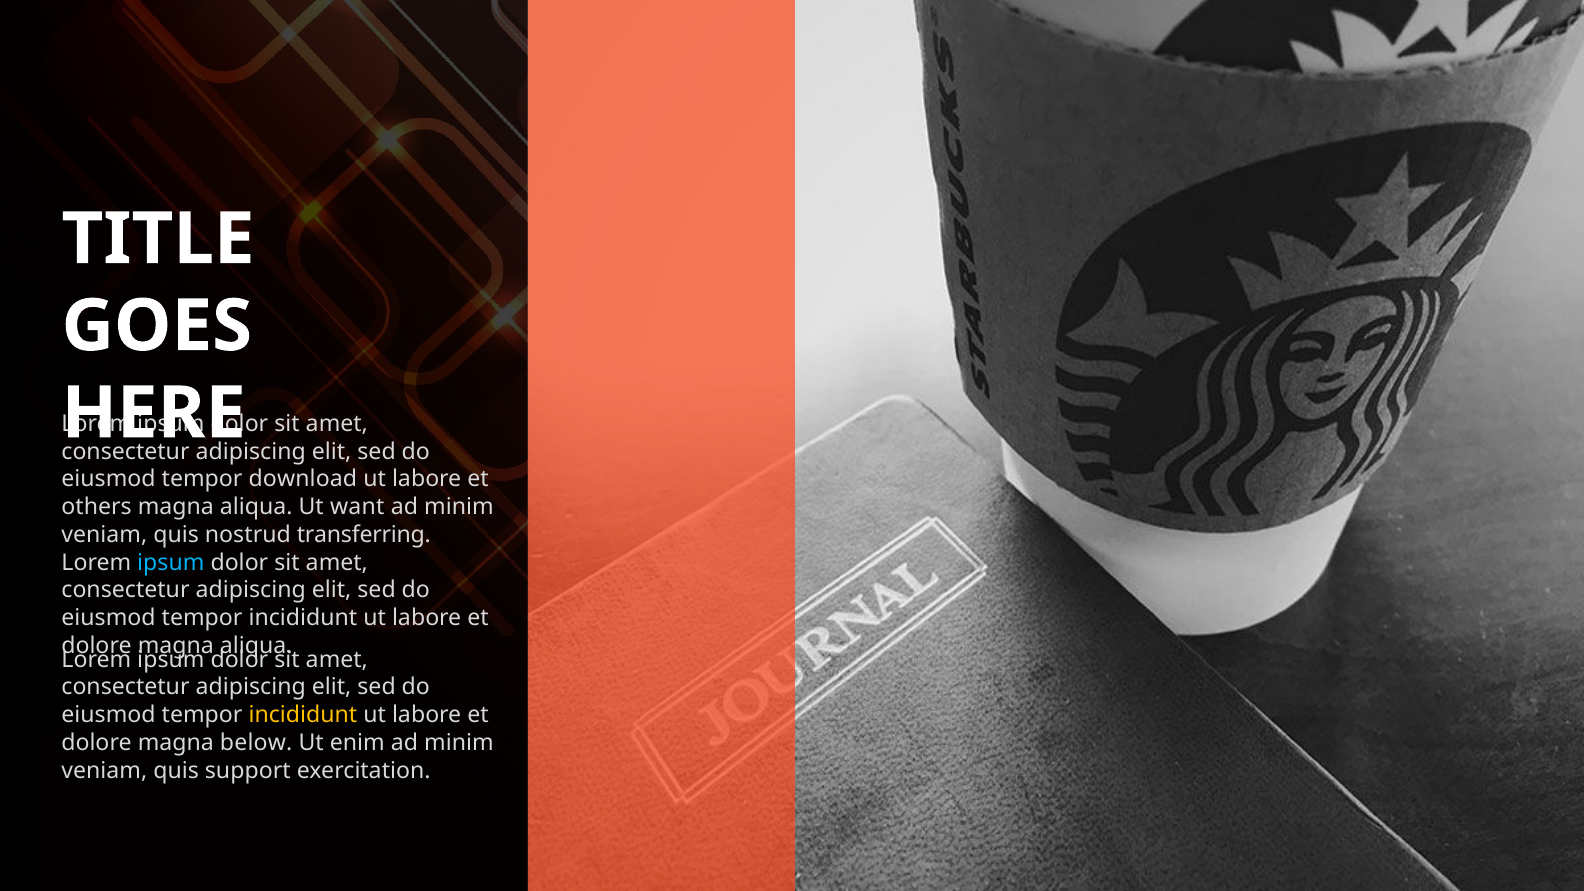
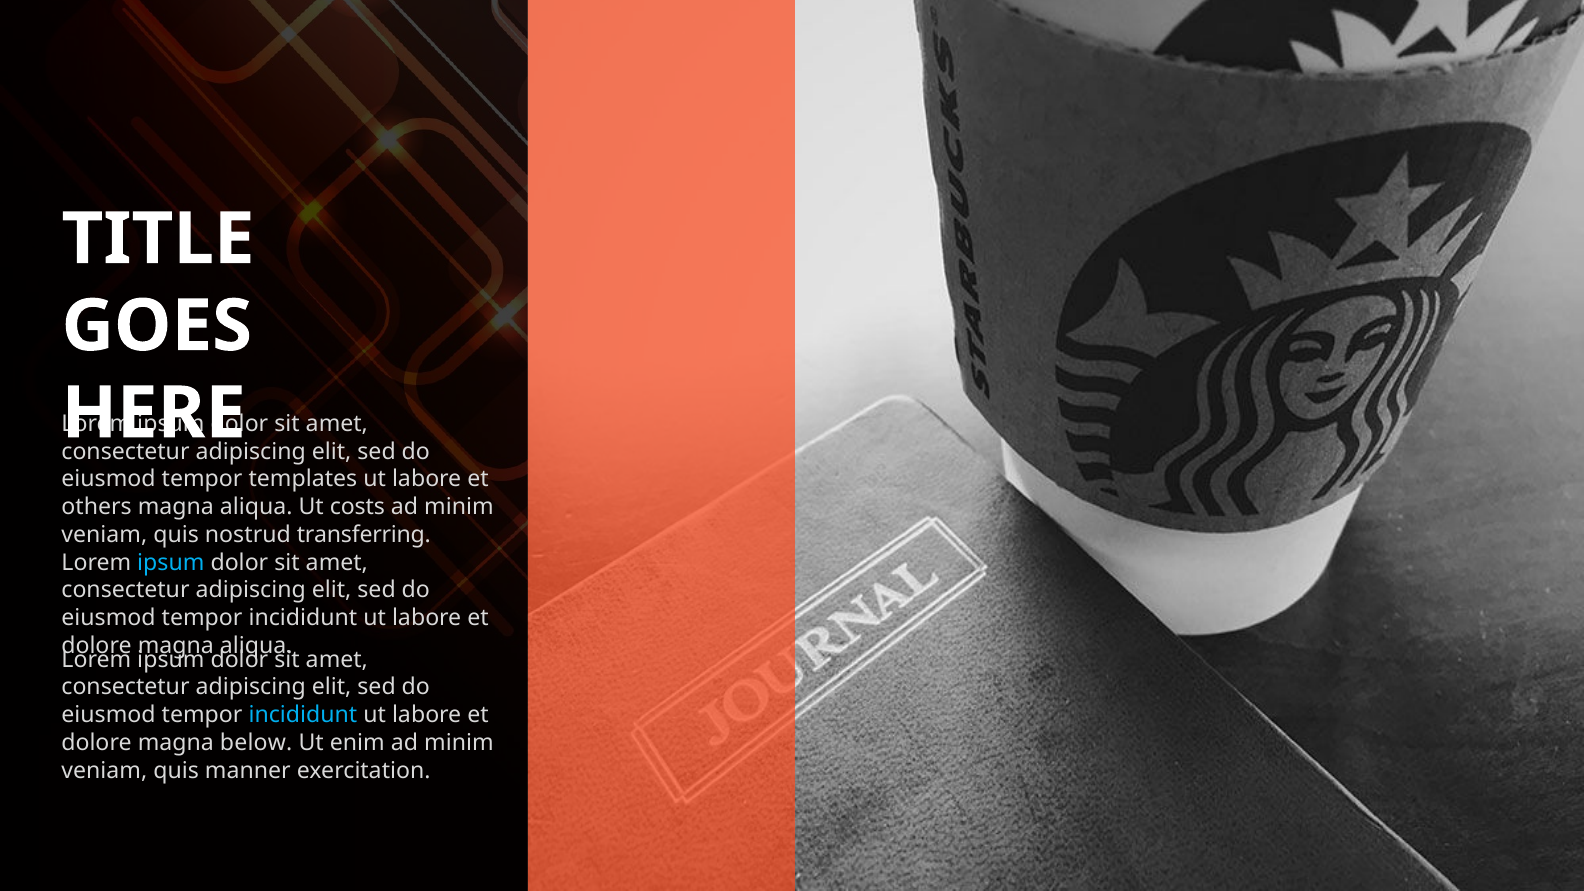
download: download -> templates (303, 479)
want: want -> costs (357, 507)
incididunt colour: yellow -> light blue (303, 715)
support: support -> manner (248, 771)
